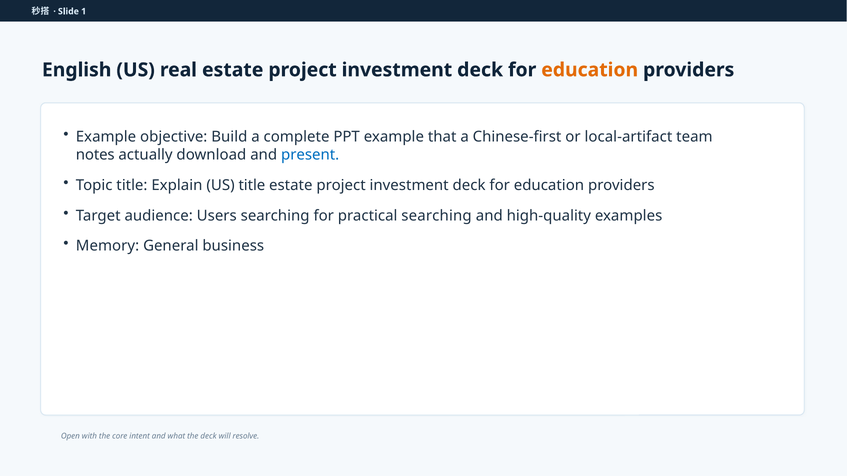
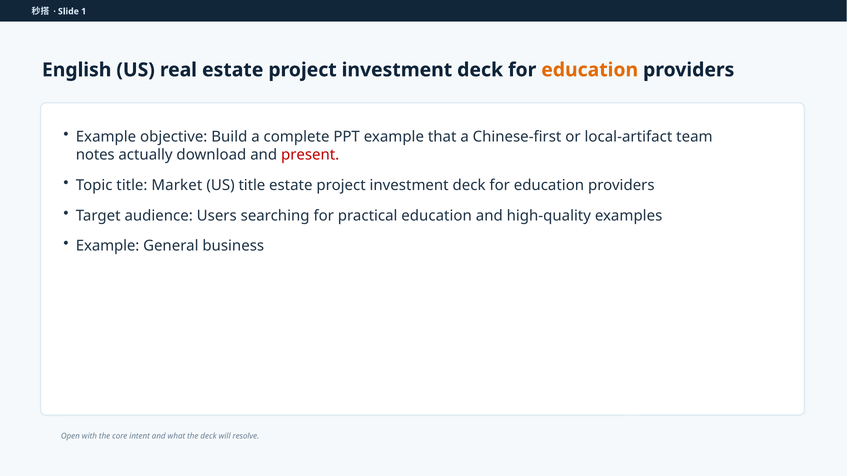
present colour: blue -> red (310, 155)
Explain: Explain -> Market (177, 185)
practical searching: searching -> education (437, 216)
Memory: Memory -> Example (108, 246)
